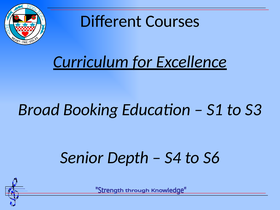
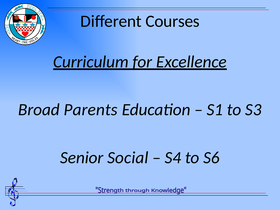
Booking: Booking -> Parents (91, 110)
Depth: Depth -> Social (128, 158)
